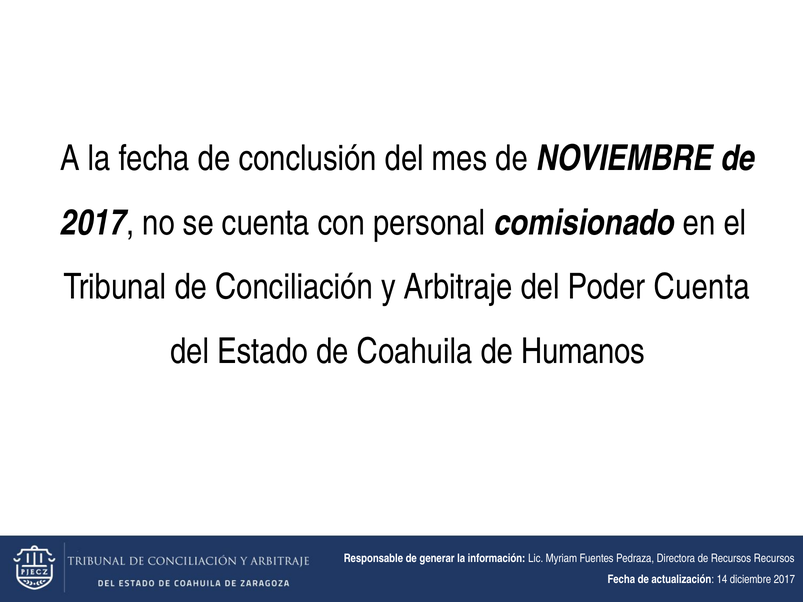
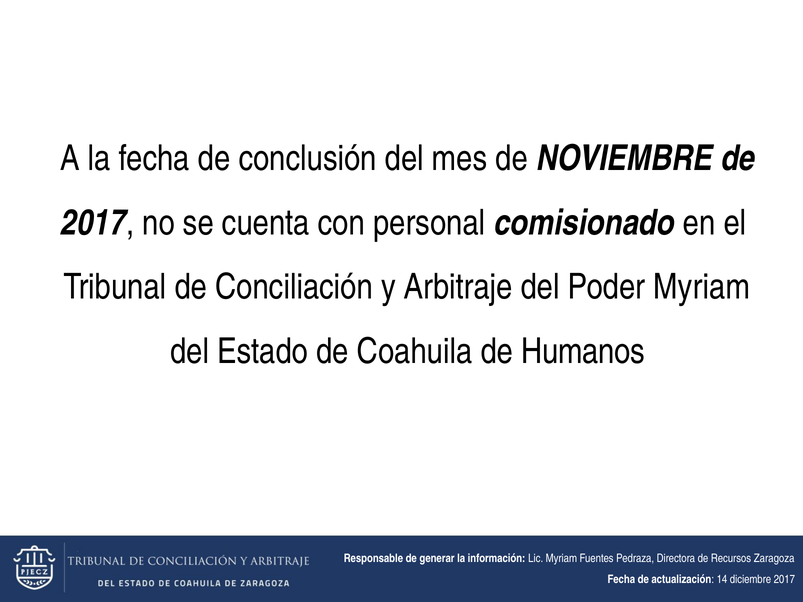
Poder Cuenta: Cuenta -> Myriam (702, 287)
Recursos Recursos: Recursos -> Zaragoza (774, 559)
